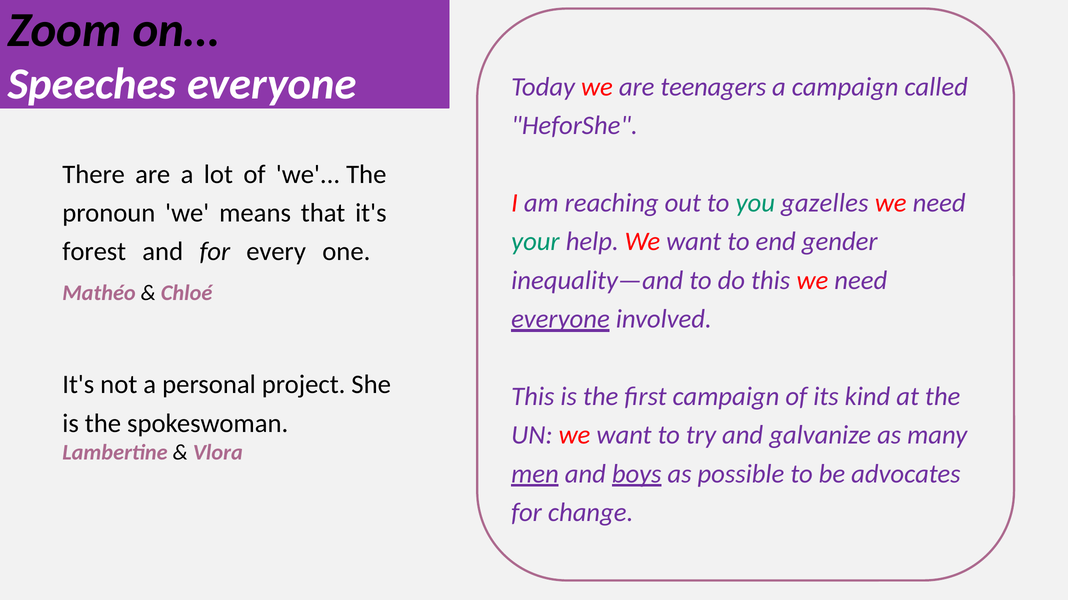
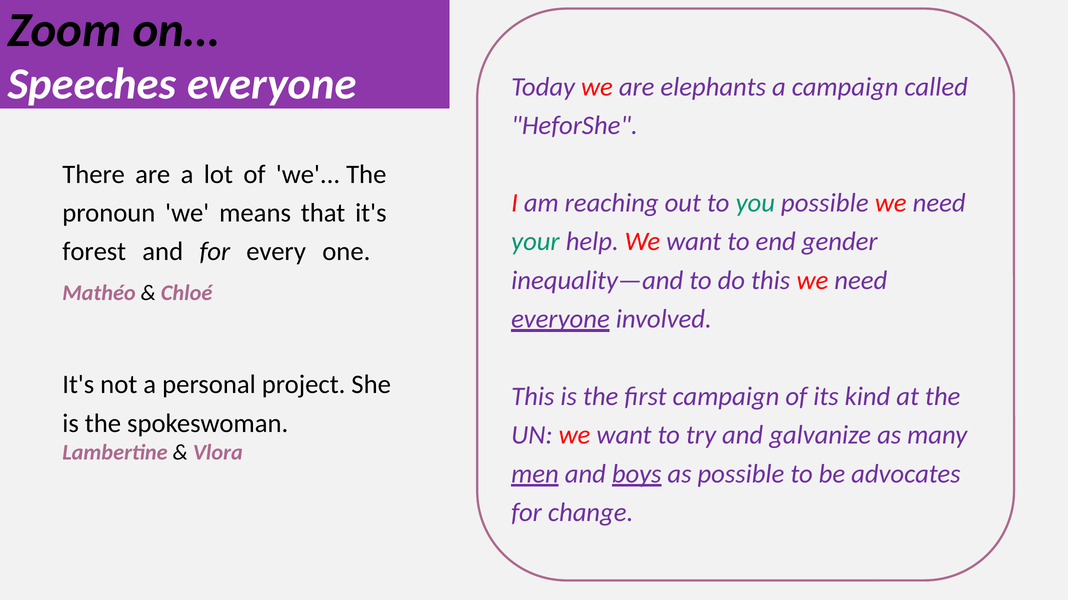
teenagers: teenagers -> elephants (713, 87)
you gazelles: gazelles -> possible (825, 203)
